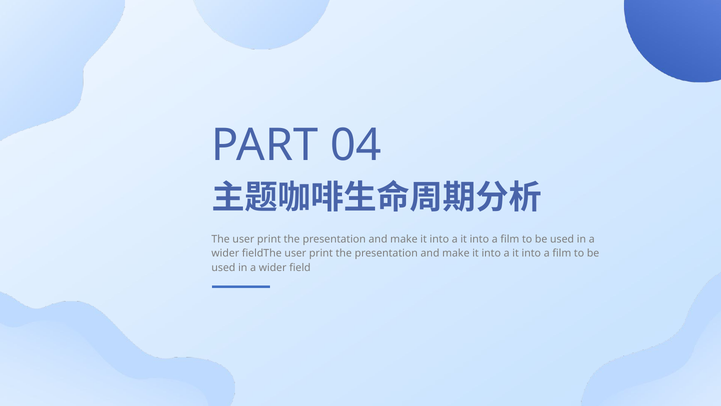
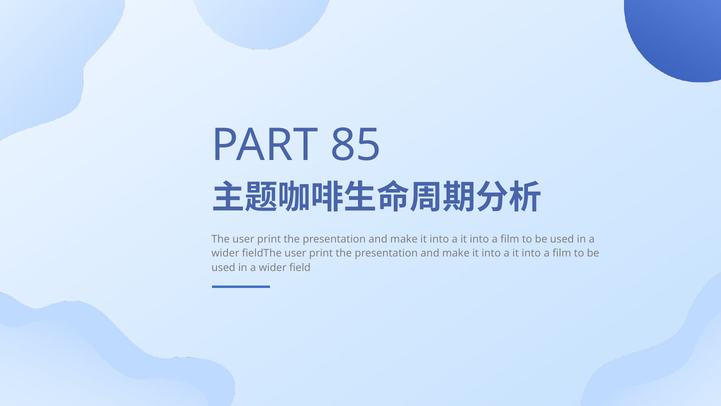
04: 04 -> 85 (356, 145)
